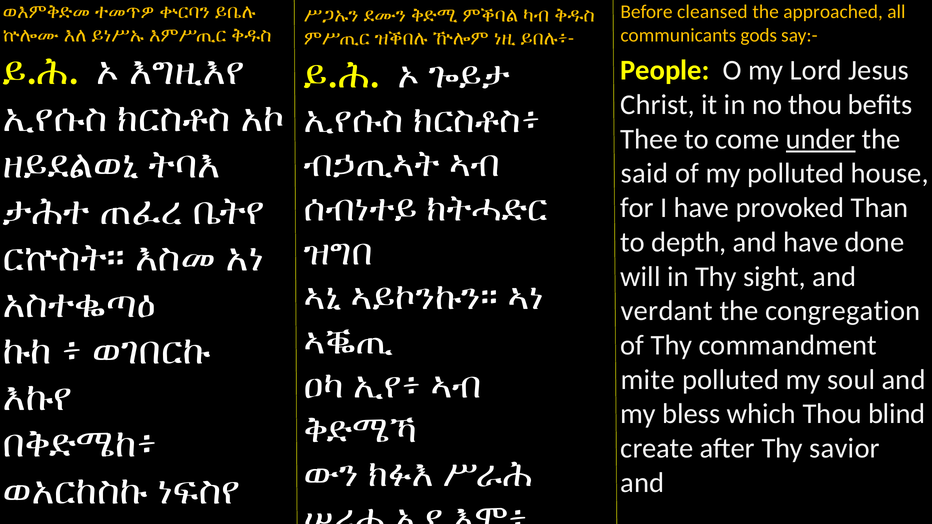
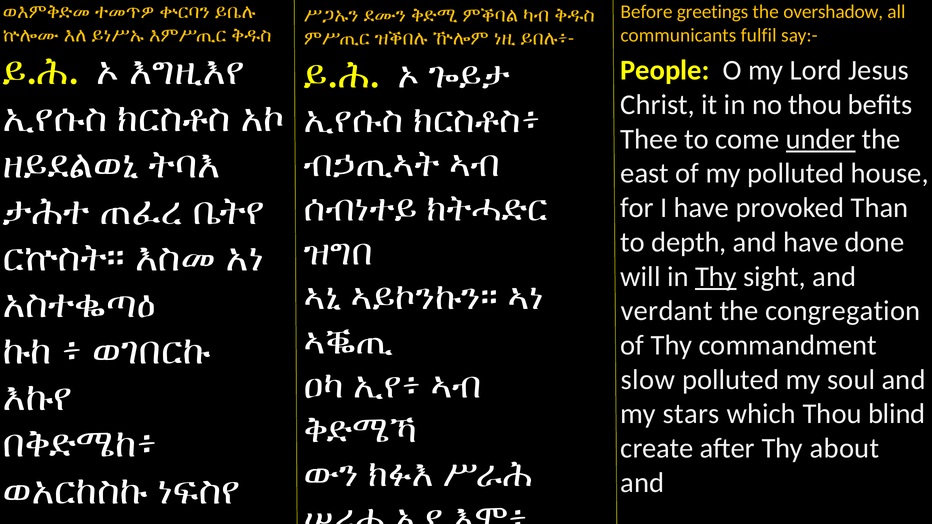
cleansed: cleansed -> greetings (713, 12)
approached: approached -> overshadow (833, 12)
gods: gods -> fulfil (759, 35)
said: said -> east (645, 174)
Thy underline: none -> present (716, 277)
mite: mite -> slow (648, 380)
bless: bless -> stars (691, 414)
savior: savior -> about (845, 449)
